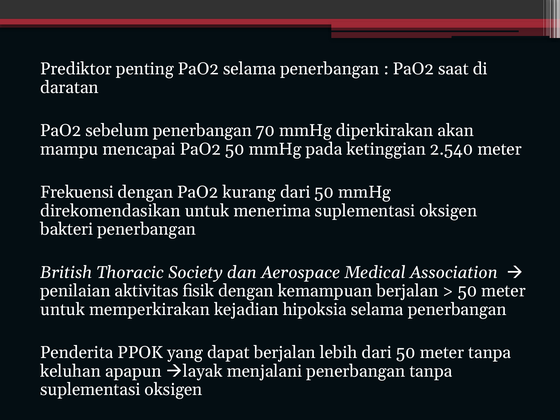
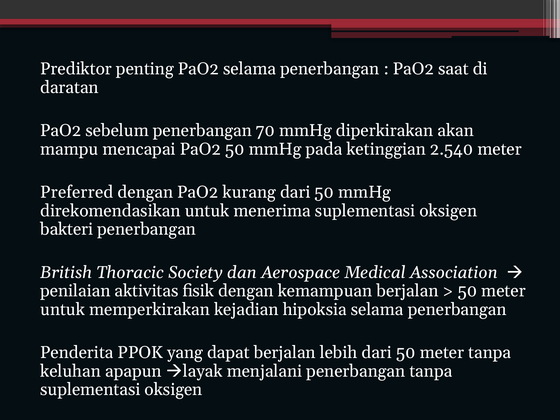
Frekuensi: Frekuensi -> Preferred (77, 192)
